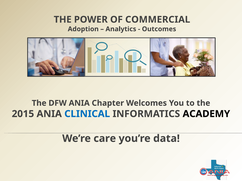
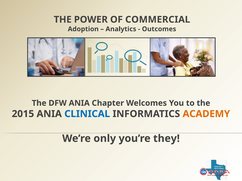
ACADEMY colour: black -> orange (206, 114)
care: care -> only (105, 139)
data: data -> they (166, 139)
